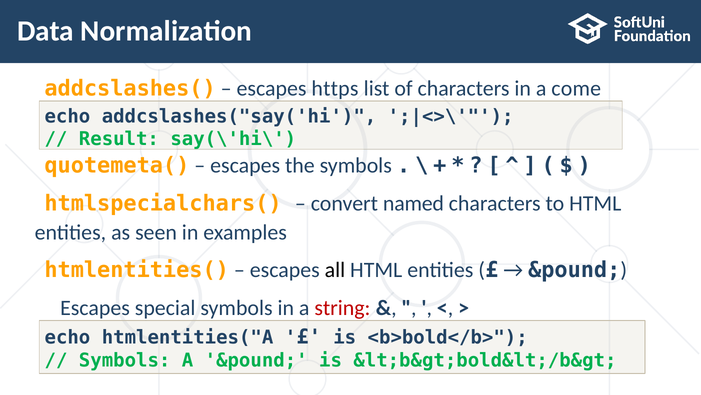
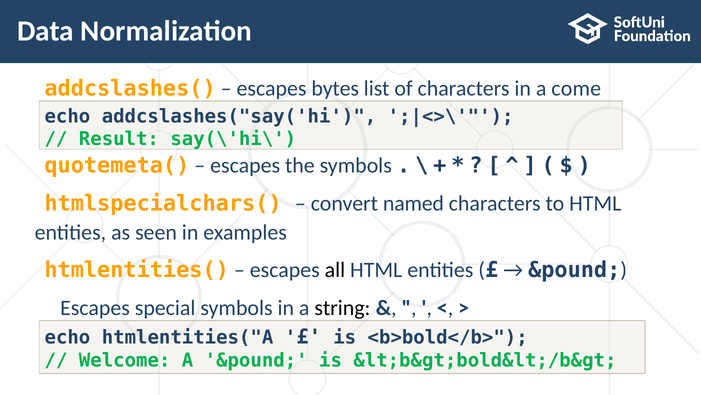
https: https -> bytes (335, 88)
string colour: red -> black (342, 307)
Symbols: Symbols -> Welcome (125, 360)
